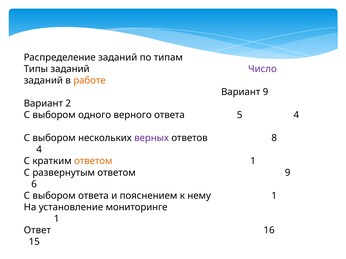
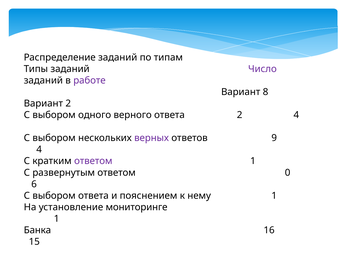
работе colour: orange -> purple (89, 81)
Вариант 9: 9 -> 8 (266, 92)
ответа 5: 5 -> 2 (240, 115)
8: 8 -> 9 (274, 138)
ответом colour: orange -> purple (93, 161)
ответом 9: 9 -> 0 (288, 173)
Ответ: Ответ -> Банка (37, 231)
